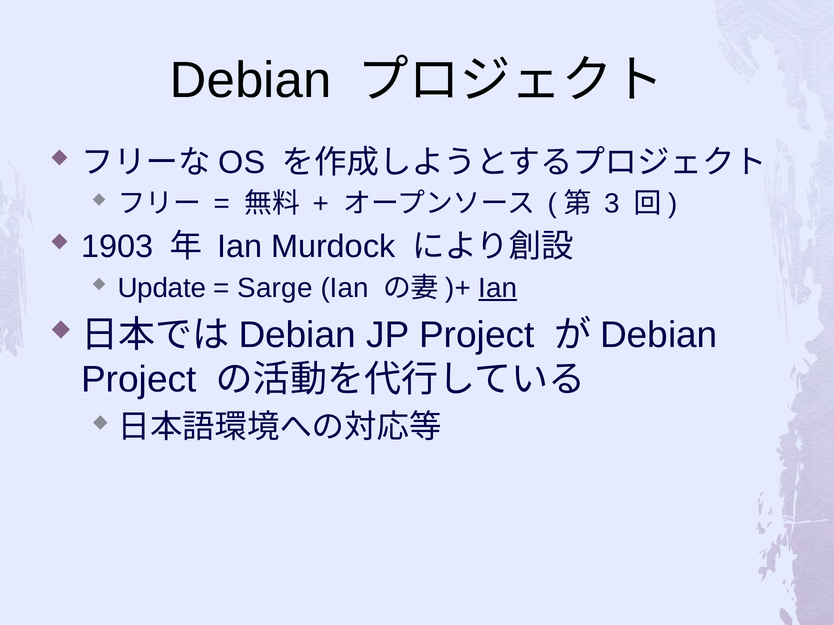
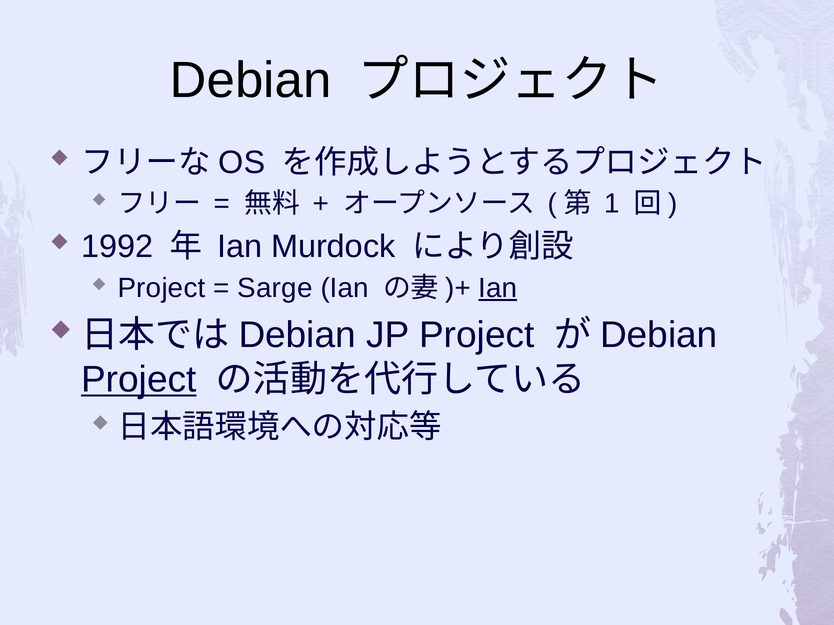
3: 3 -> 1 (612, 204)
1903: 1903 -> 1992 (117, 247)
Update: Update -> Project (162, 288)
Project underline: none -> present (139, 380)
